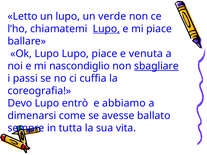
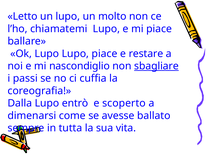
verde: verde -> molto (112, 16)
Lupo underline: present -> none (106, 29)
venuta: venuta -> restare (146, 54)
Devo: Devo -> Dalla (20, 103)
abbiamo: abbiamo -> scoperto (124, 103)
